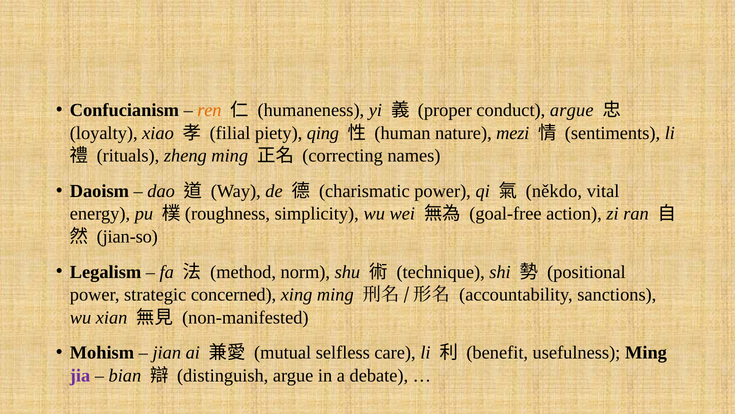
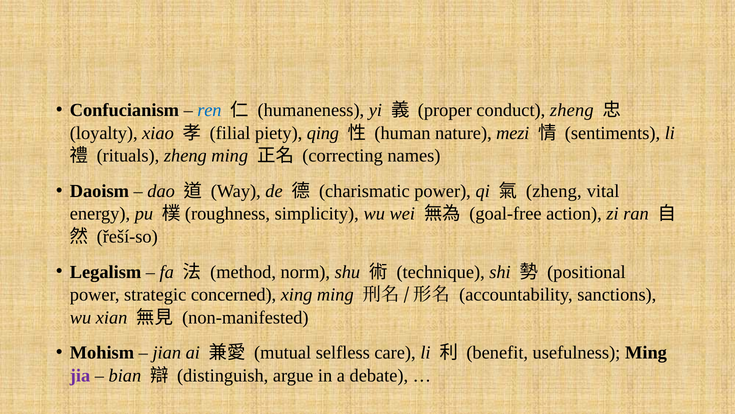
ren colour: orange -> blue (209, 110)
conduct argue: argue -> zheng (572, 110)
někdo: někdo -> zheng (554, 191)
jian-so: jian-so -> řeší-so (127, 236)
